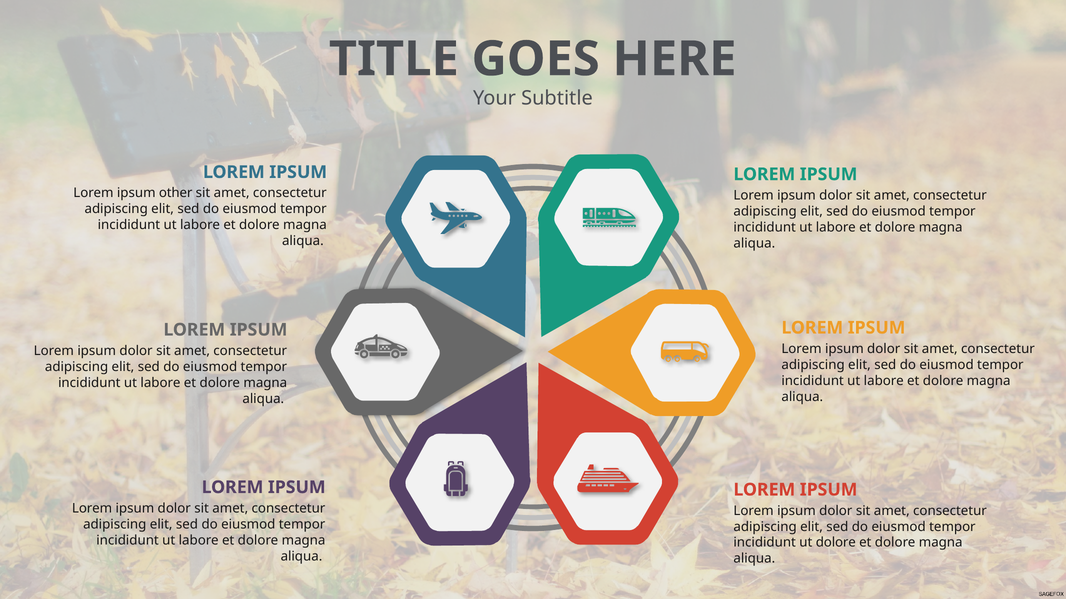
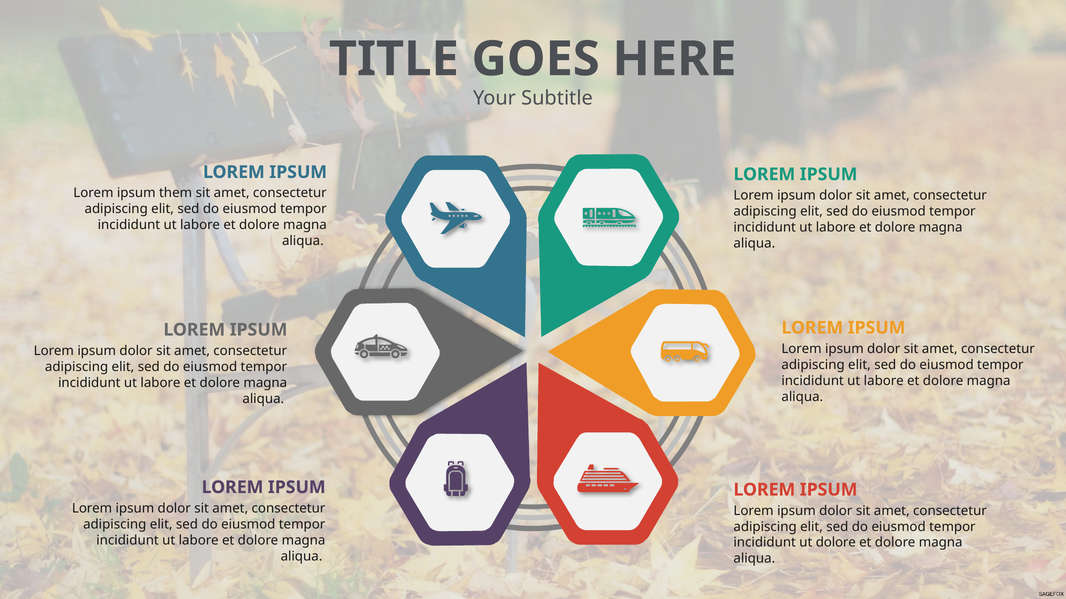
other: other -> them (176, 193)
